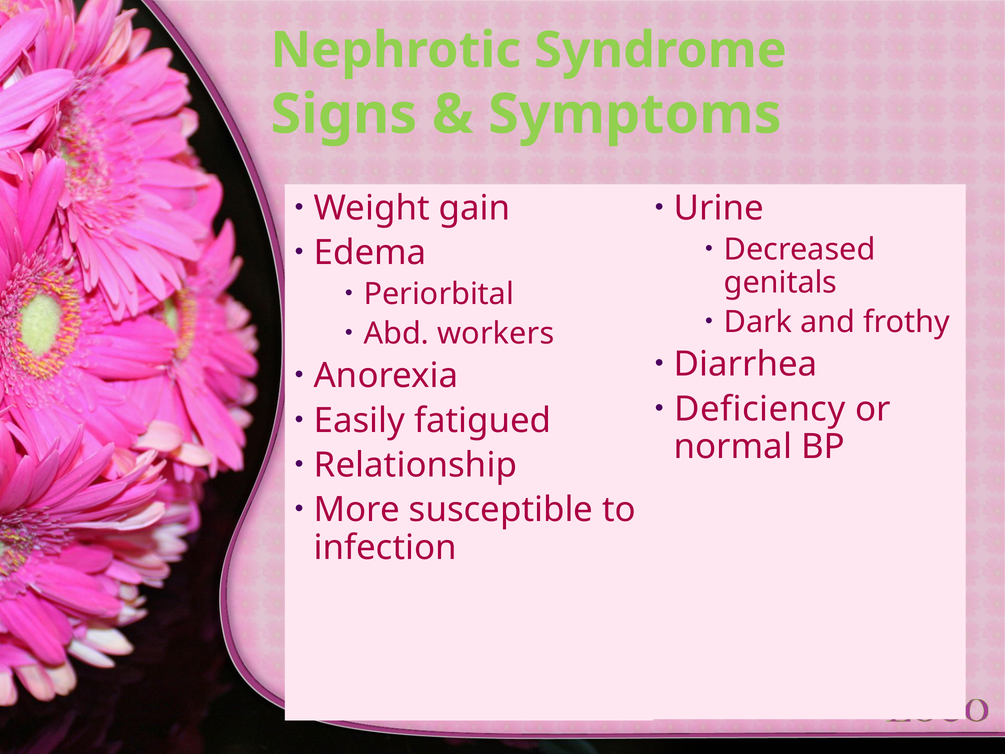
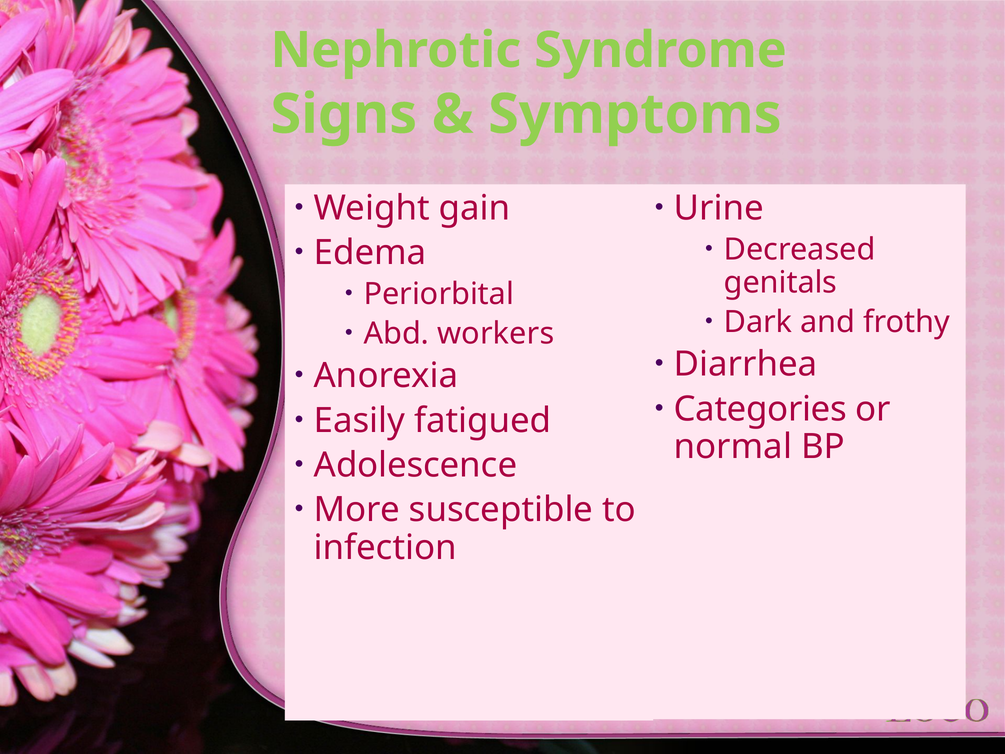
Deficiency: Deficiency -> Categories (760, 409)
Relationship: Relationship -> Adolescence (416, 465)
